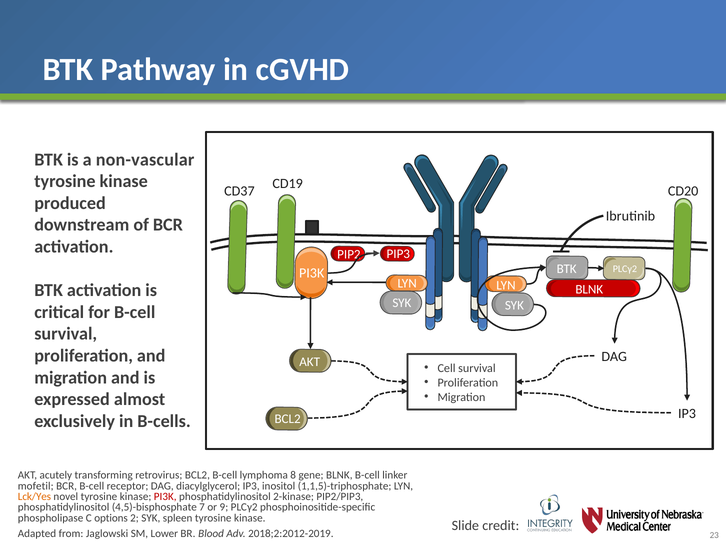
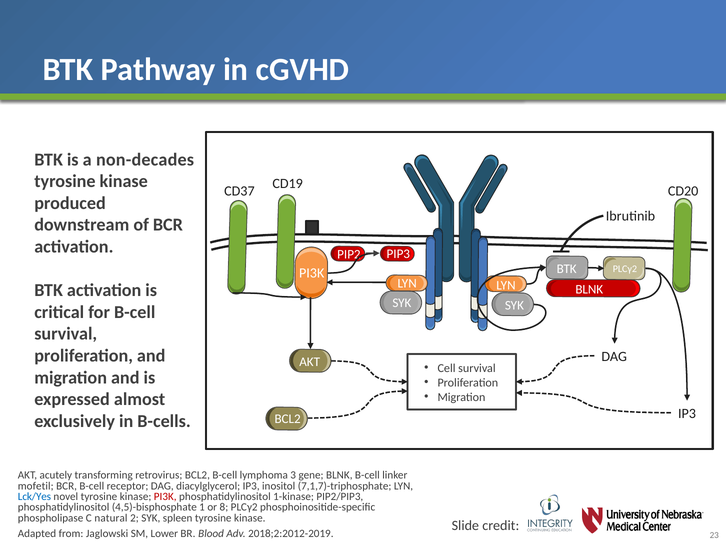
non-vascular: non-vascular -> non-decades (145, 159)
8: 8 -> 3 (293, 475)
1,1,5)-triphosphate: 1,1,5)-triphosphate -> 7,1,7)-triphosphate (345, 486)
Lck/Yes colour: orange -> blue (34, 496)
2-kinase: 2-kinase -> 1-kinase (294, 496)
7: 7 -> 1 (202, 507)
9: 9 -> 8 (224, 507)
options: options -> natural (111, 518)
